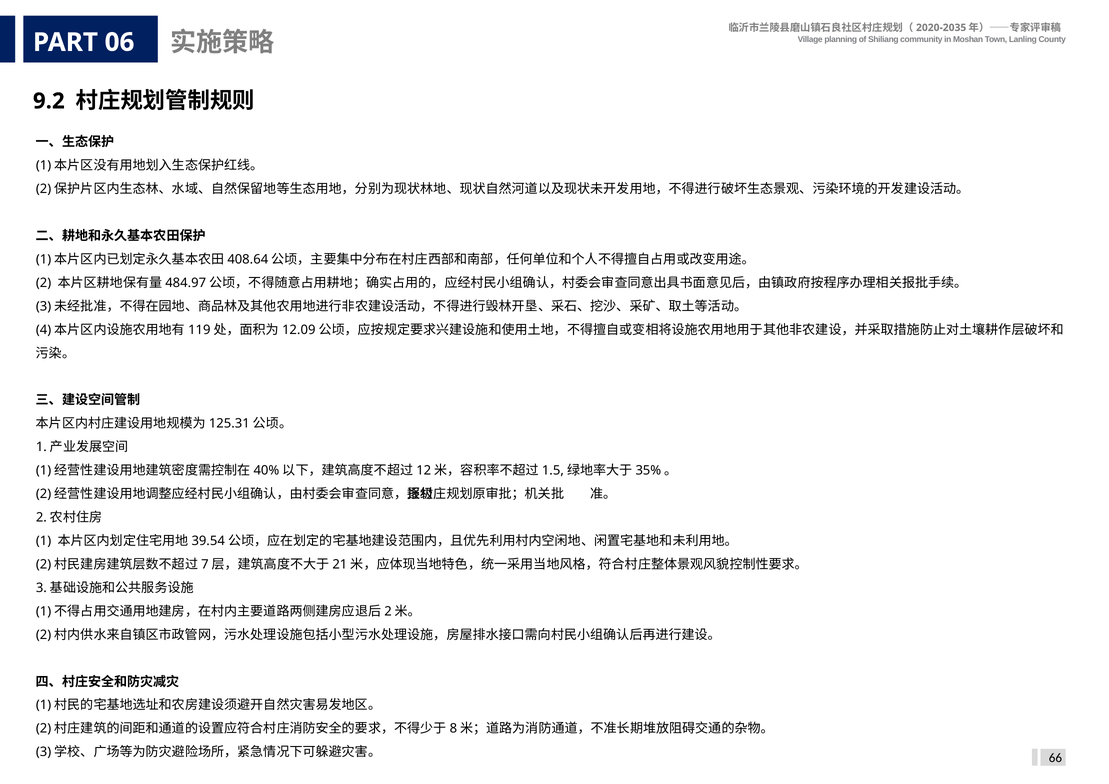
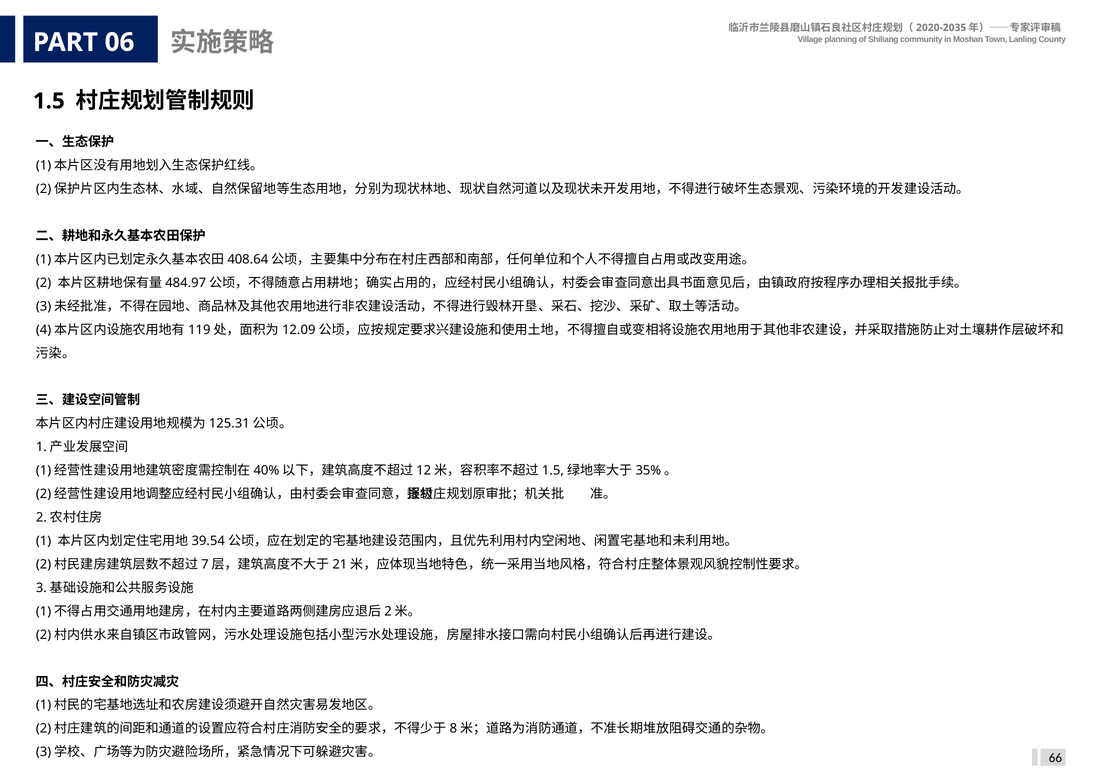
9.2: 9.2 -> 1.5 (49, 101)
